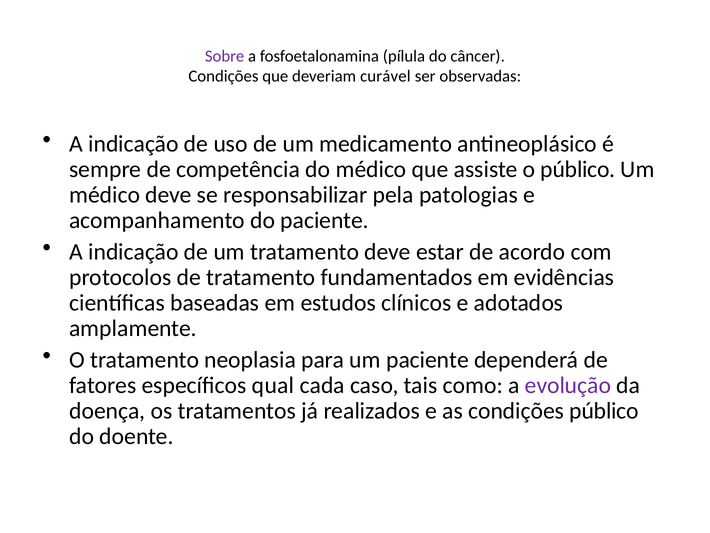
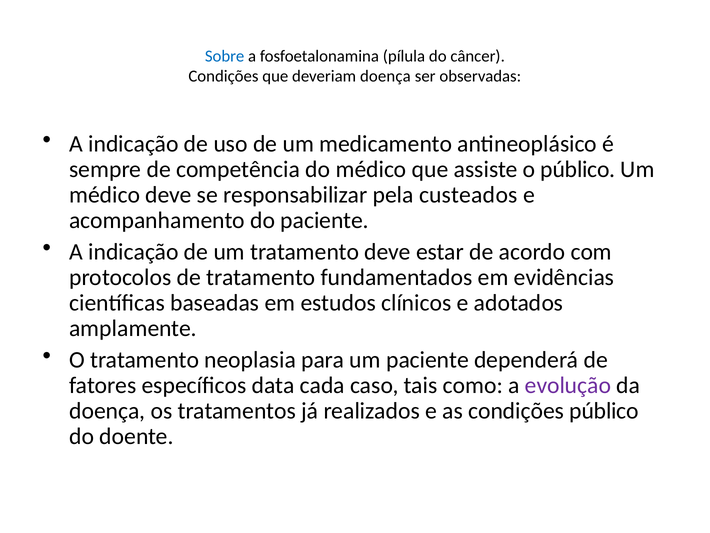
Sobre colour: purple -> blue (225, 56)
deveriam curável: curável -> doença (385, 76)
patologias: patologias -> custeados (468, 195)
qual: qual -> data (273, 385)
